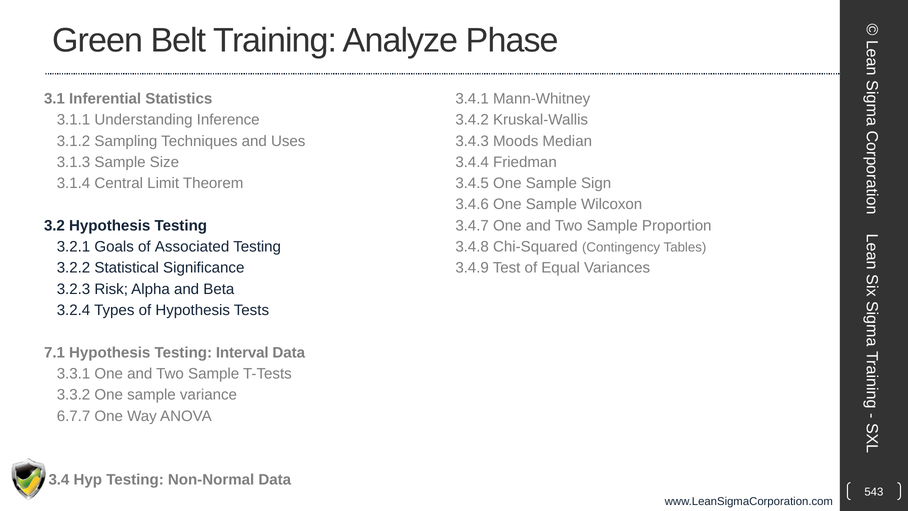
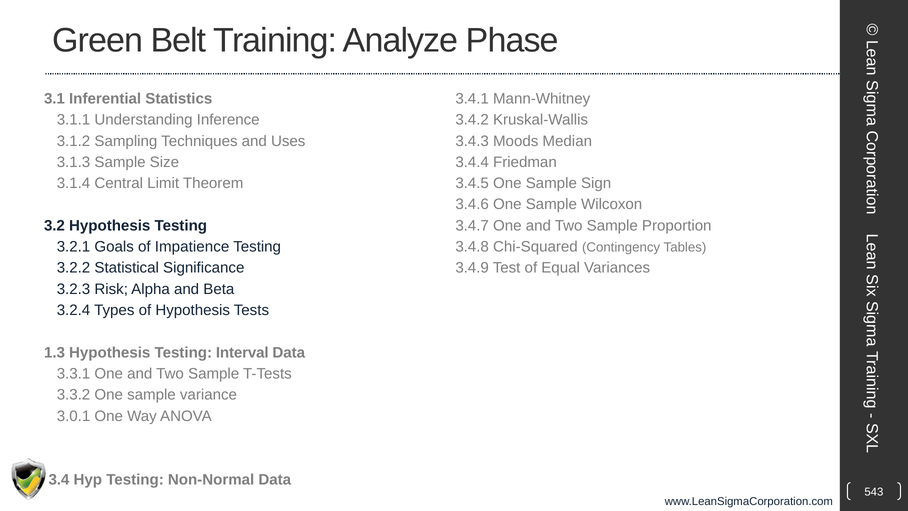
Associated: Associated -> Impatience (192, 247)
7.1: 7.1 -> 1.3 (54, 352)
6.7.7: 6.7.7 -> 3.0.1 (74, 416)
